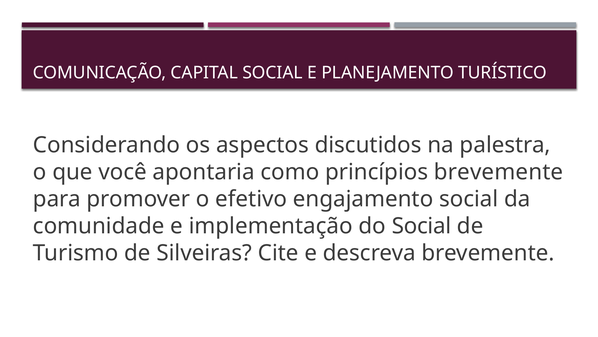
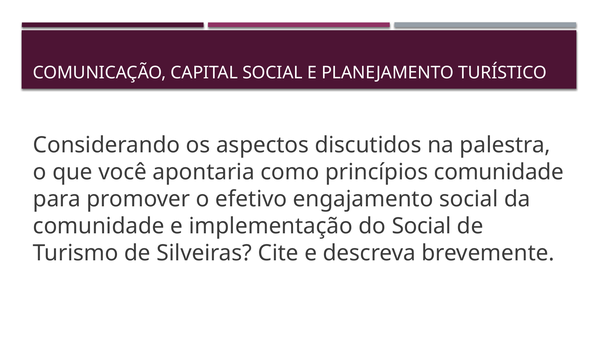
princípios brevemente: brevemente -> comunidade (499, 172)
